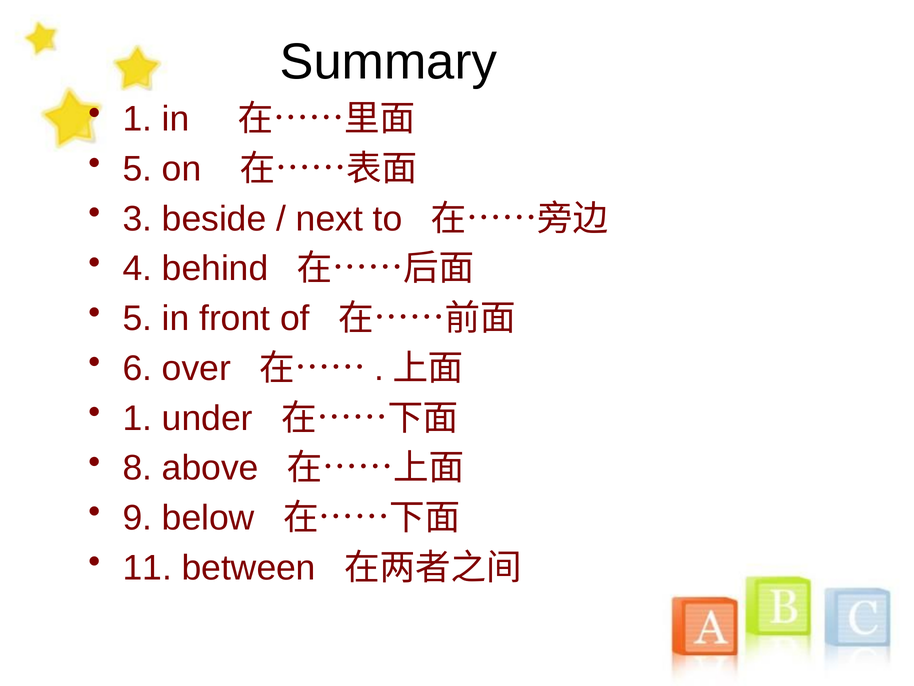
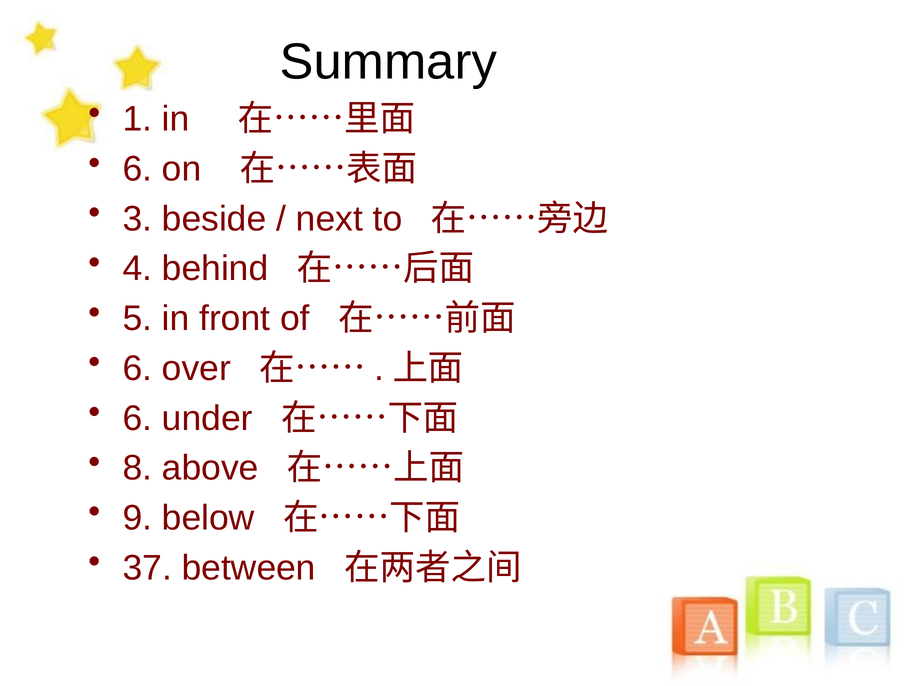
5: 5 -> 6 (137, 169)
1: 1 -> 6 (137, 418)
11: 11 -> 37 (147, 567)
